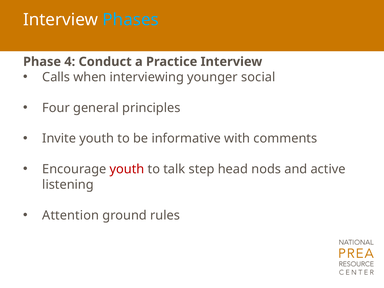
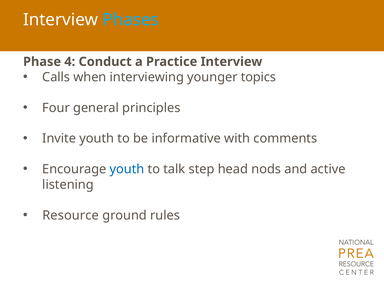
social: social -> topics (258, 77)
youth colour: red -> blue (127, 169)
Attention: Attention -> Resource (71, 215)
